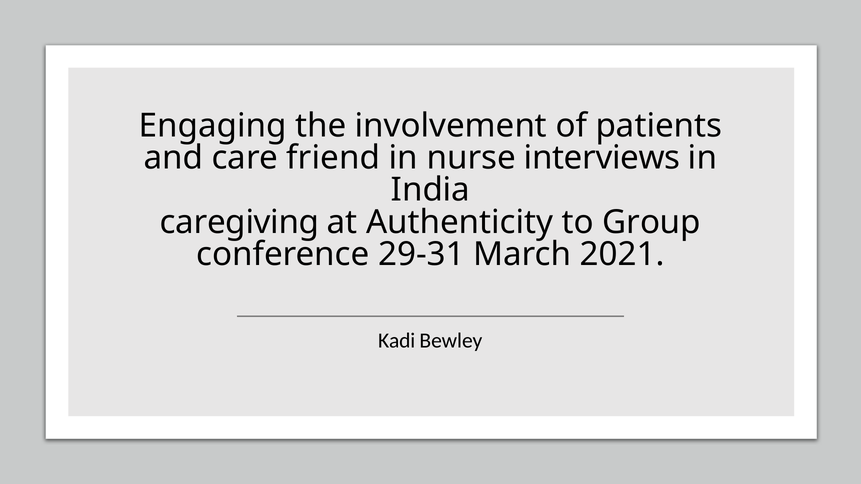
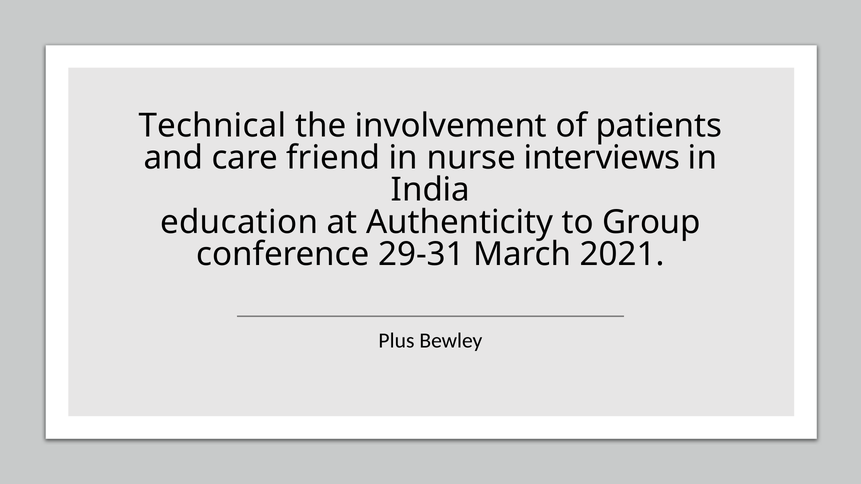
Engaging: Engaging -> Technical (212, 126)
caregiving: caregiving -> education (239, 222)
Kadi: Kadi -> Plus (397, 341)
